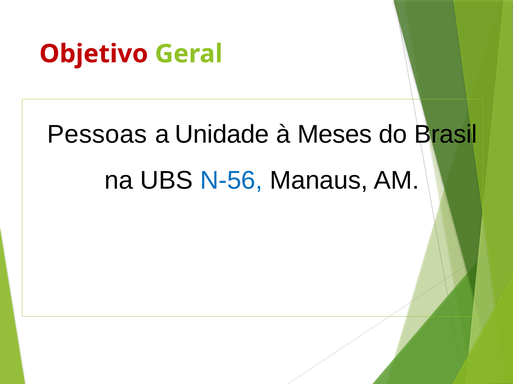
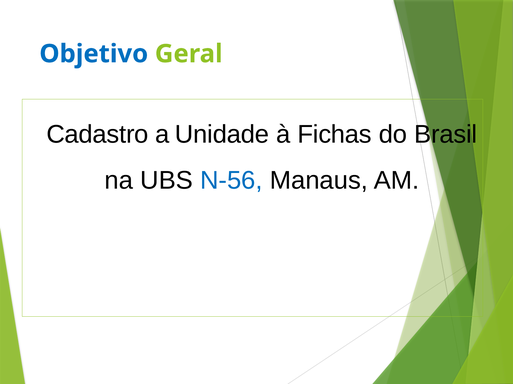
Objetivo colour: red -> blue (94, 54)
Pessoas: Pessoas -> Cadastro (97, 135)
Meses: Meses -> Fichas (335, 135)
